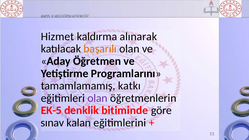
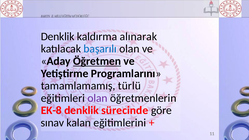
Hizmet: Hizmet -> Denklik (58, 37)
başarılı colour: orange -> blue (100, 49)
Öğretmen underline: none -> present (97, 61)
katkı: katkı -> türlü (129, 86)
EK-5: EK-5 -> EK-8 (51, 110)
bitiminde: bitiminde -> sürecinde (125, 110)
